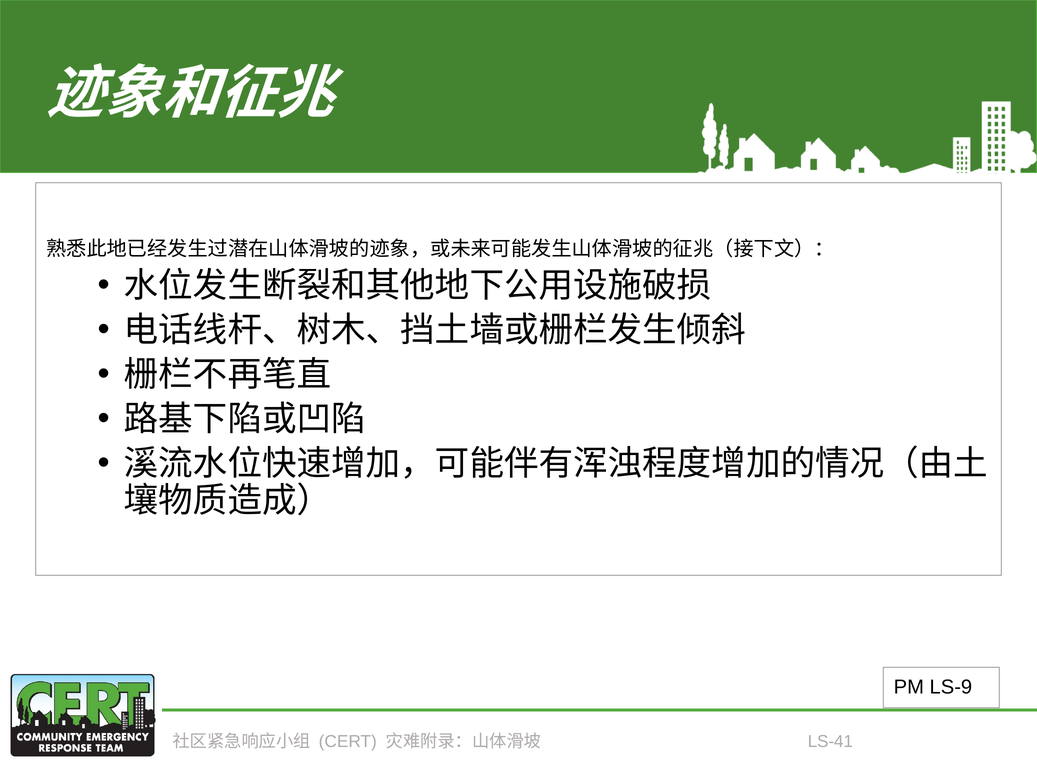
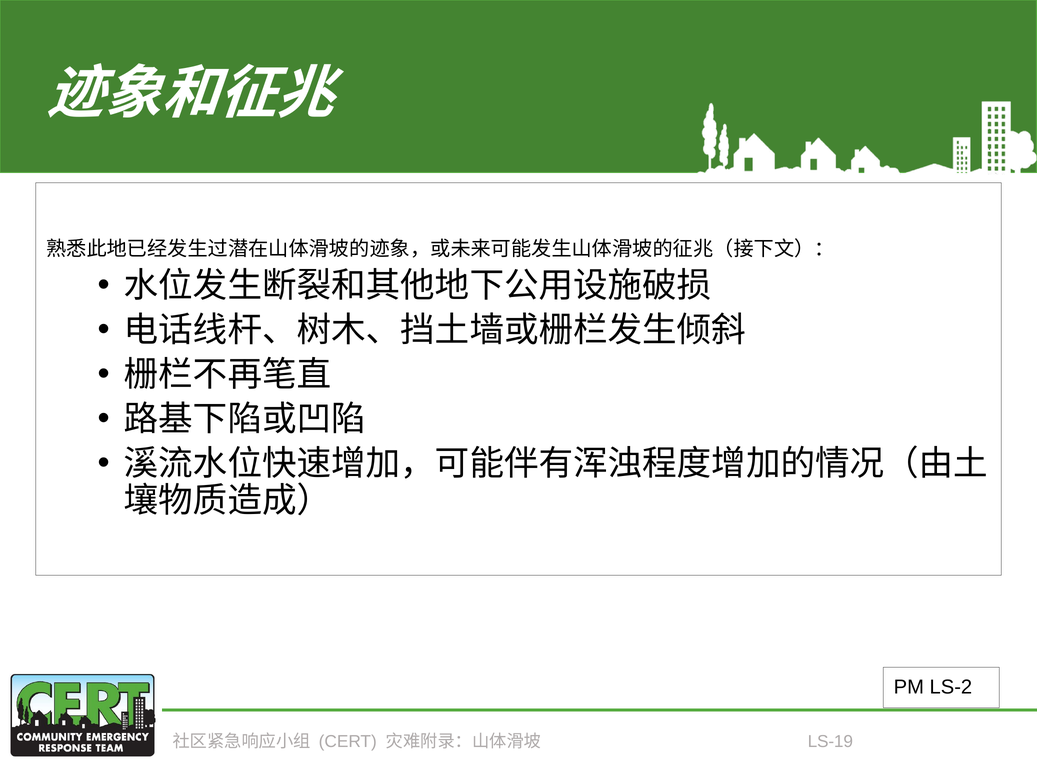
LS-9: LS-9 -> LS-2 (951, 687)
LS-41: LS-41 -> LS-19 (830, 741)
